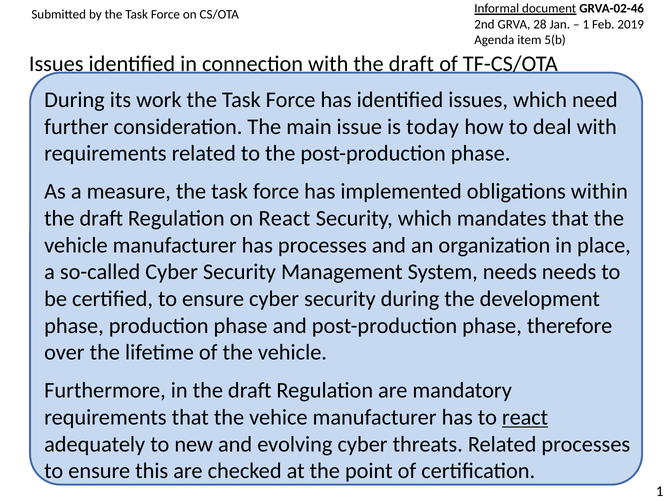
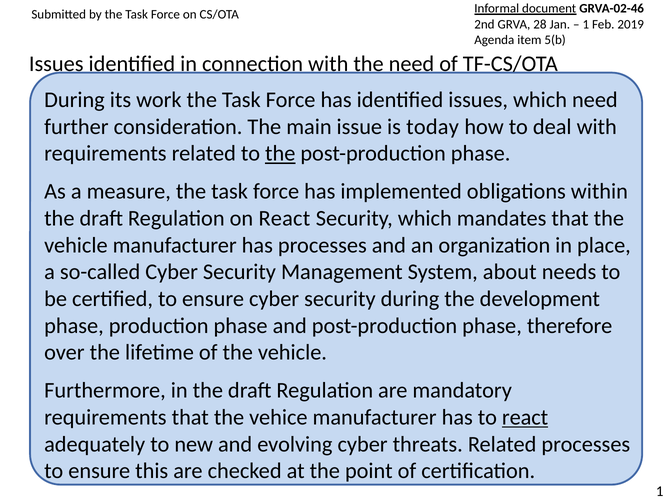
with the draft: draft -> need (411, 64)
the underline: none -> present (280, 153)
System needs: needs -> about (510, 272)
